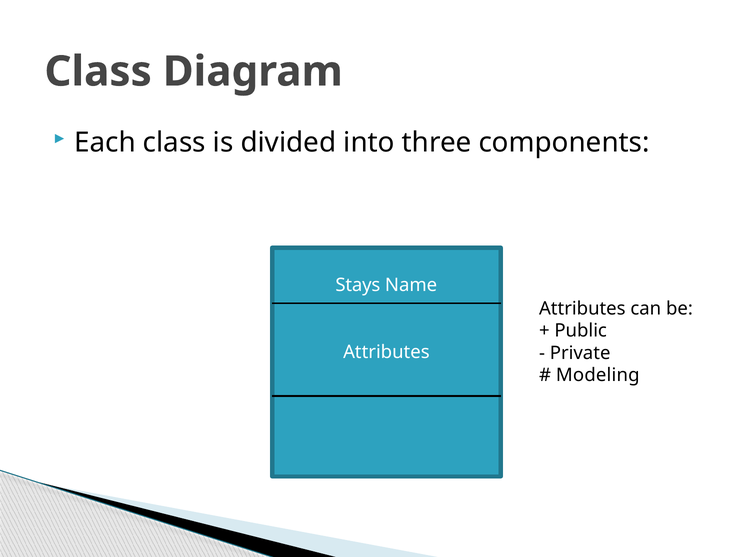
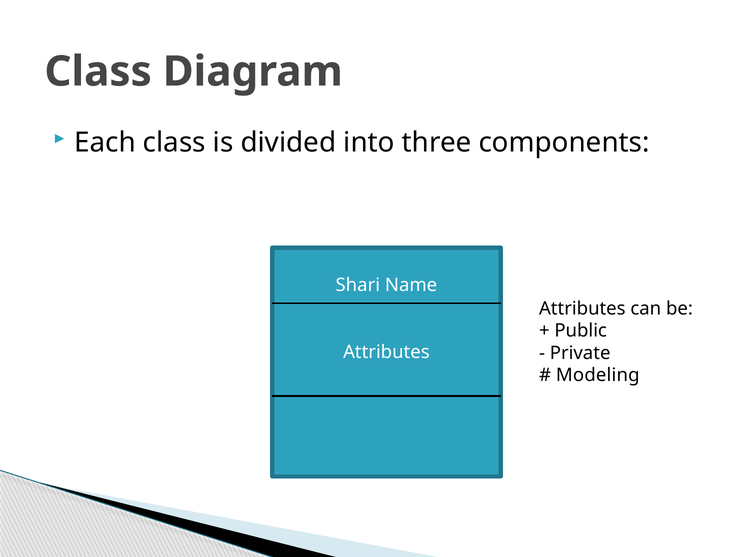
Stays: Stays -> Shari (358, 285)
